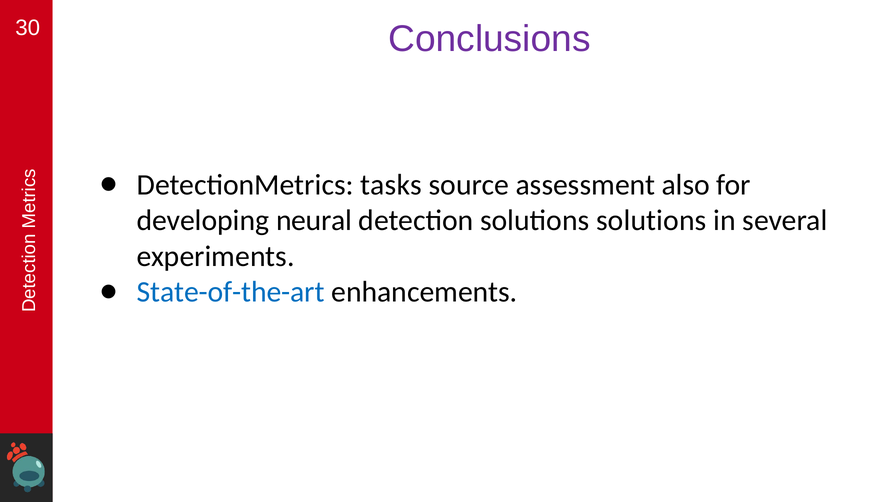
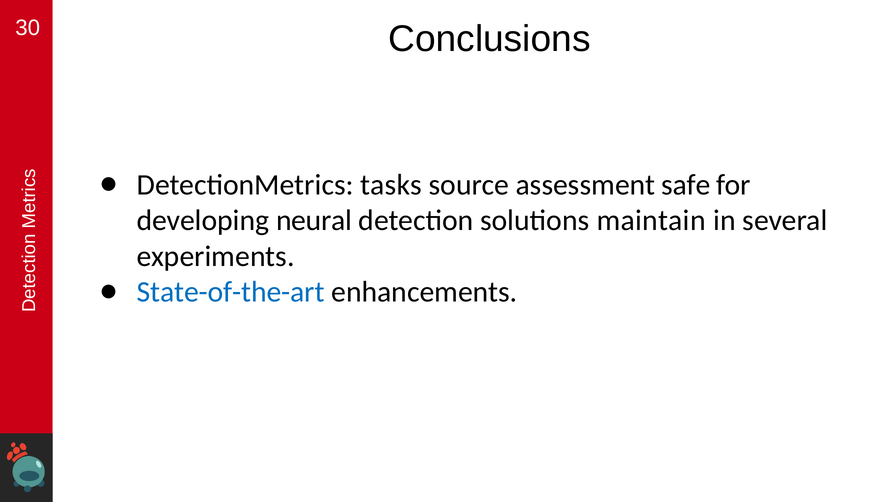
Conclusions colour: purple -> black (489, 39)
also: also -> safe (686, 185)
solutions solutions: solutions -> maintain (651, 220)
